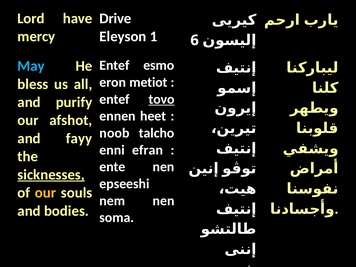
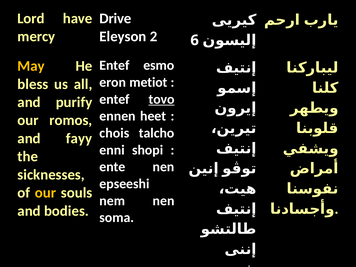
1: 1 -> 2 (154, 36)
May colour: light blue -> yellow (31, 66)
afshot: afshot -> romos (71, 120)
noob: noob -> chois (114, 133)
efran: efran -> shopi (148, 150)
sicknesses underline: present -> none (51, 175)
